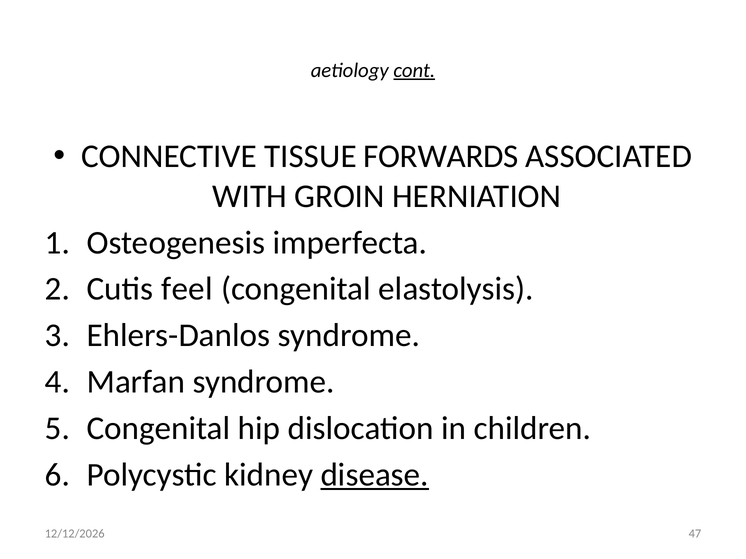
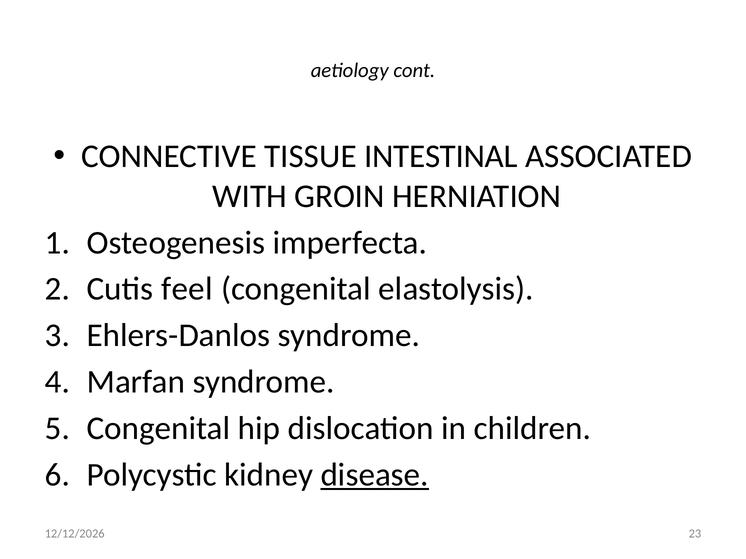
cont underline: present -> none (414, 70)
FORWARDS: FORWARDS -> INTESTINAL (441, 157)
47: 47 -> 23 (695, 534)
